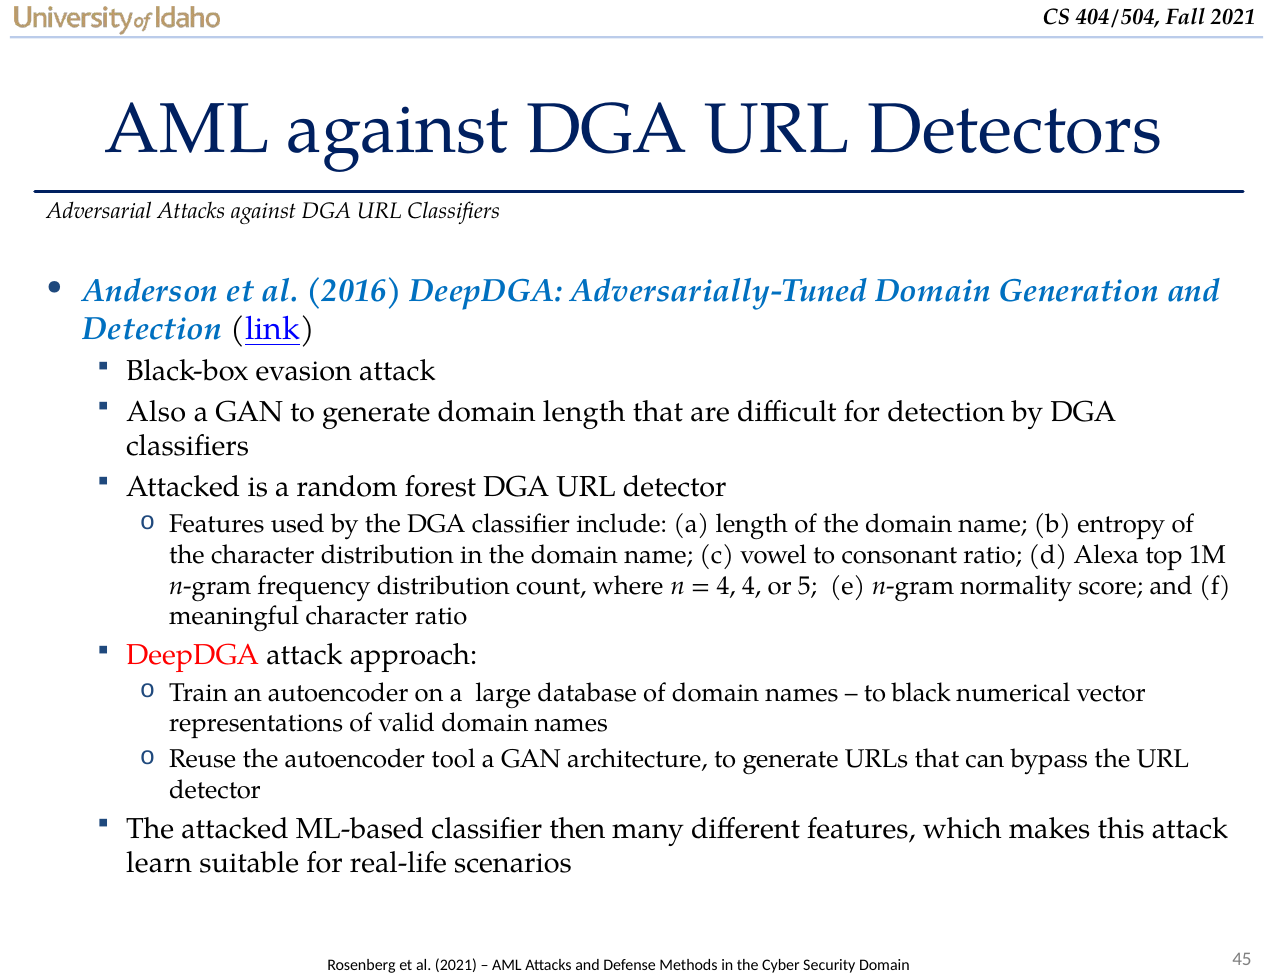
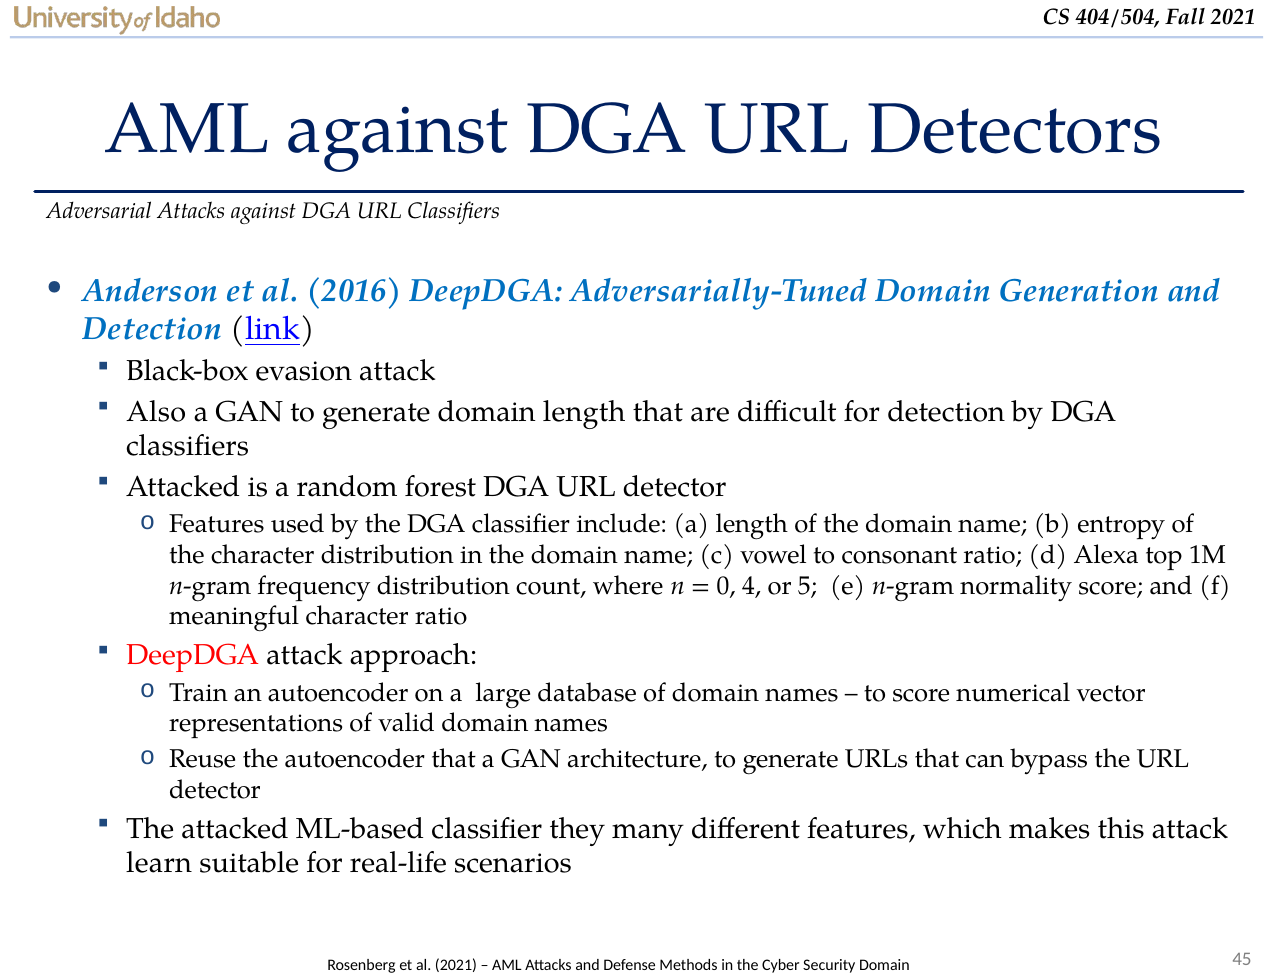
4: 4 -> 0 (726, 586)
to black: black -> score (921, 692)
autoencoder tool: tool -> that (454, 759)
then: then -> they (577, 828)
